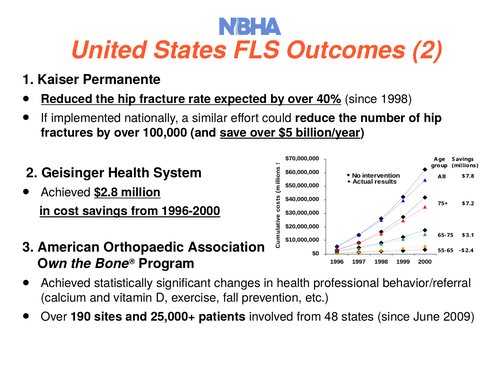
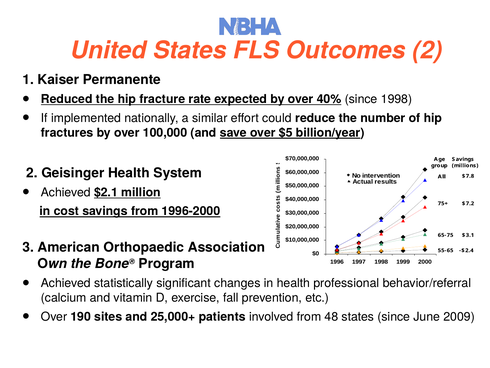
$2.8: $2.8 -> $2.1 (106, 192)
